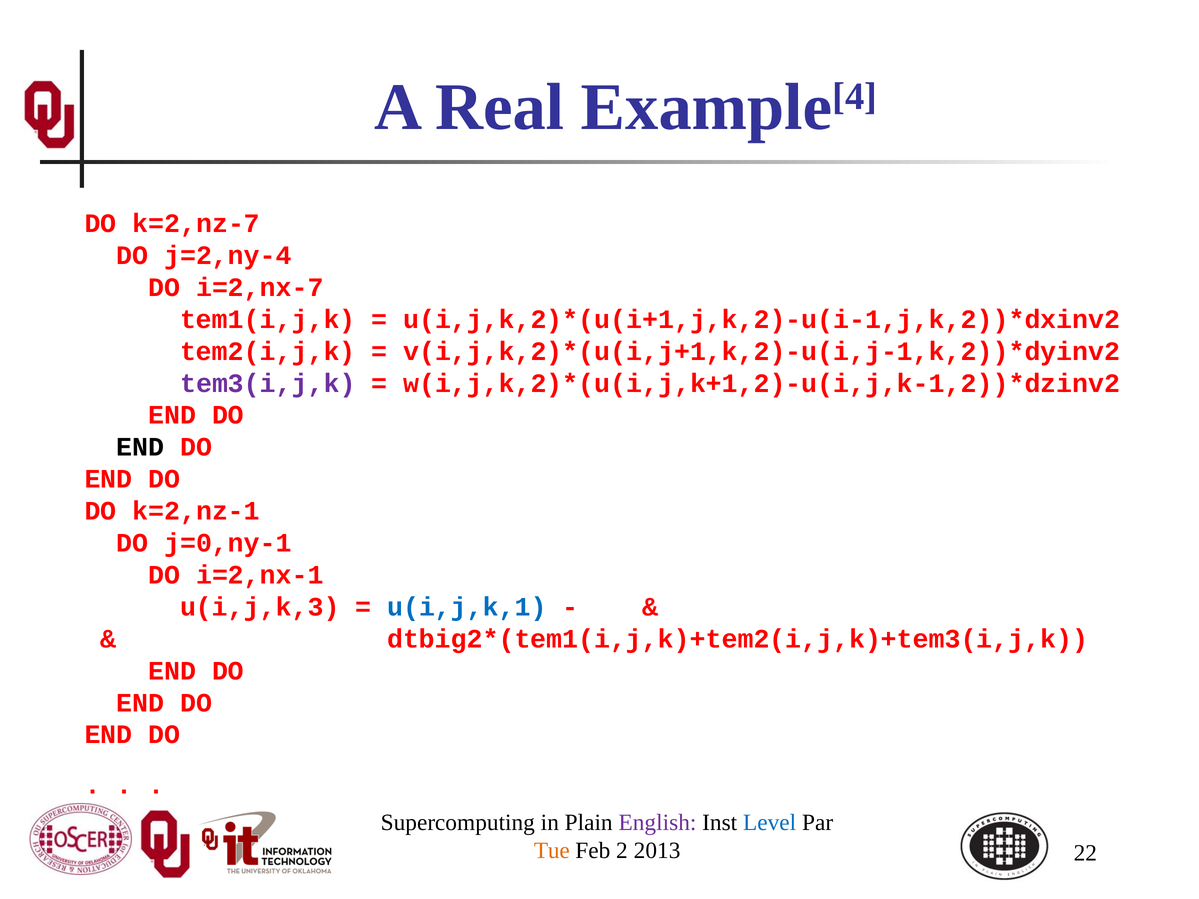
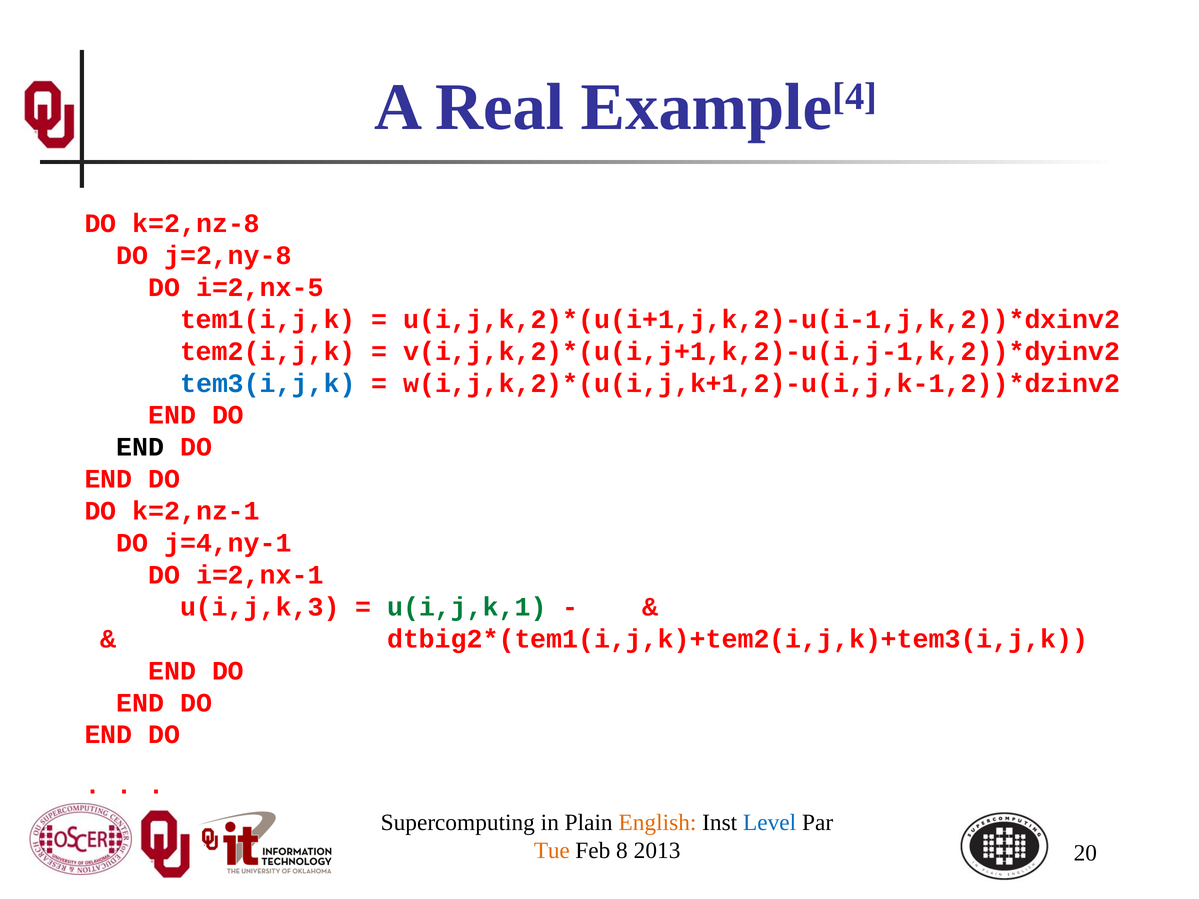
k=2,nz-7: k=2,nz-7 -> k=2,nz-8 (196, 224)
j=2,ny-4: j=2,ny-4 -> j=2,ny-8 (228, 256)
i=2,nx-7: i=2,nx-7 -> i=2,nx-5 (260, 287)
tem3(i,j,k colour: purple -> blue (268, 383)
j=0,ny-1: j=0,ny-1 -> j=4,ny-1 (228, 543)
u(i,j,k,1 colour: blue -> green (467, 607)
English colour: purple -> orange (657, 823)
2: 2 -> 8 (622, 851)
22: 22 -> 20 (1085, 853)
